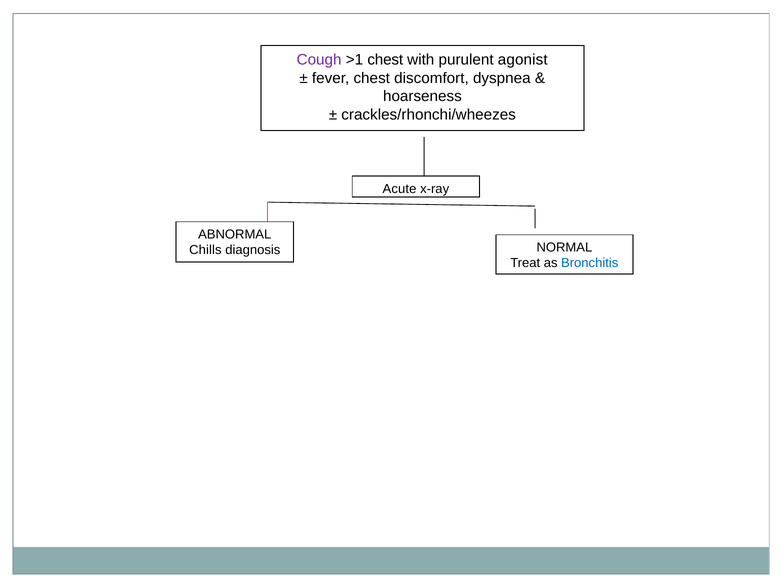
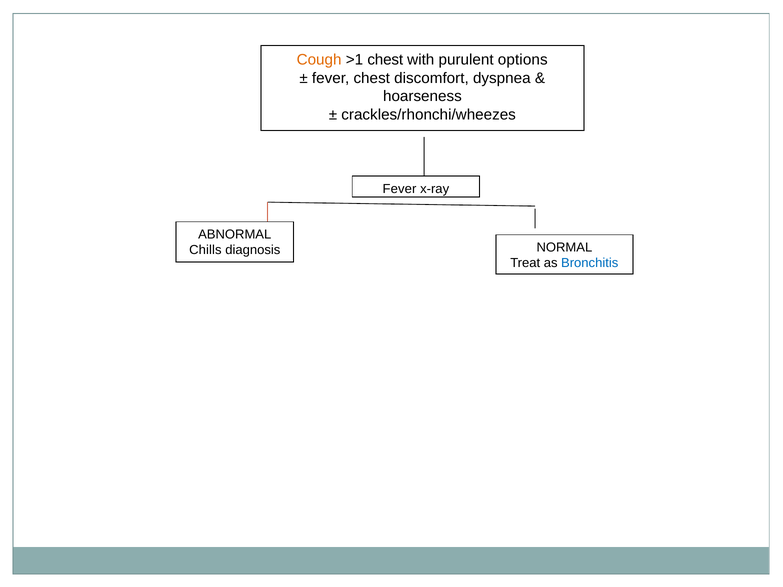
Cough colour: purple -> orange (319, 60)
agonist: agonist -> options (523, 60)
Acute: Acute -> Fever (400, 189)
